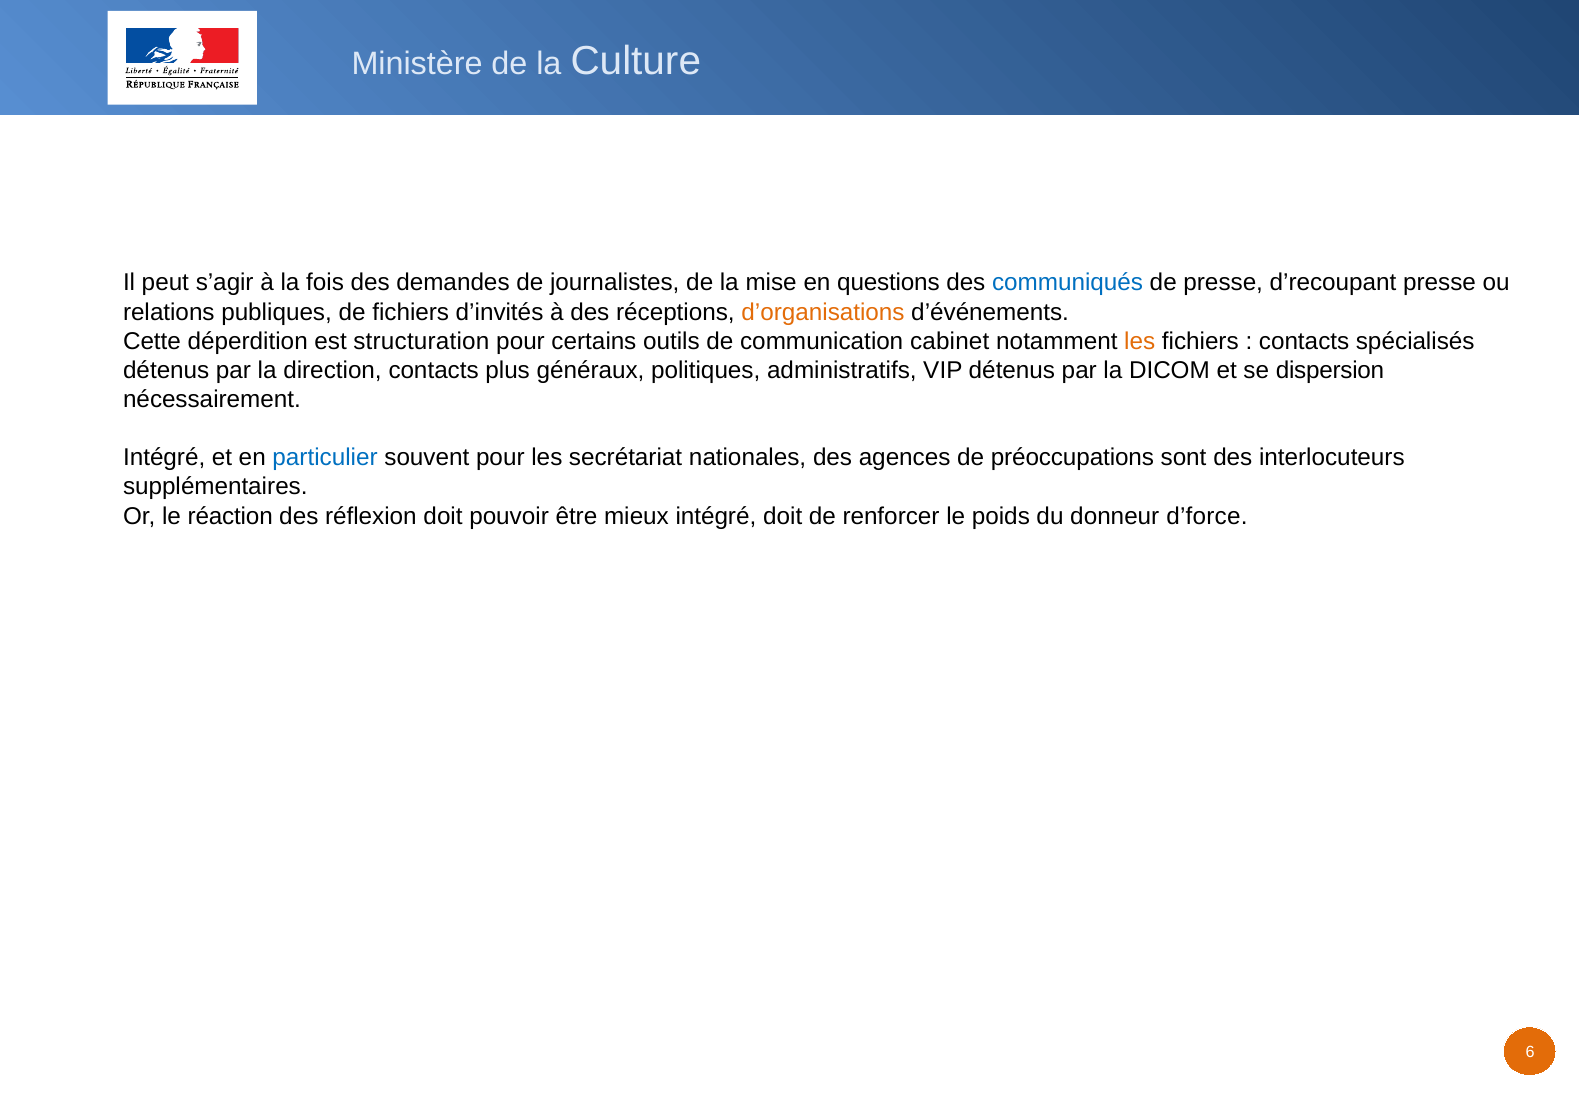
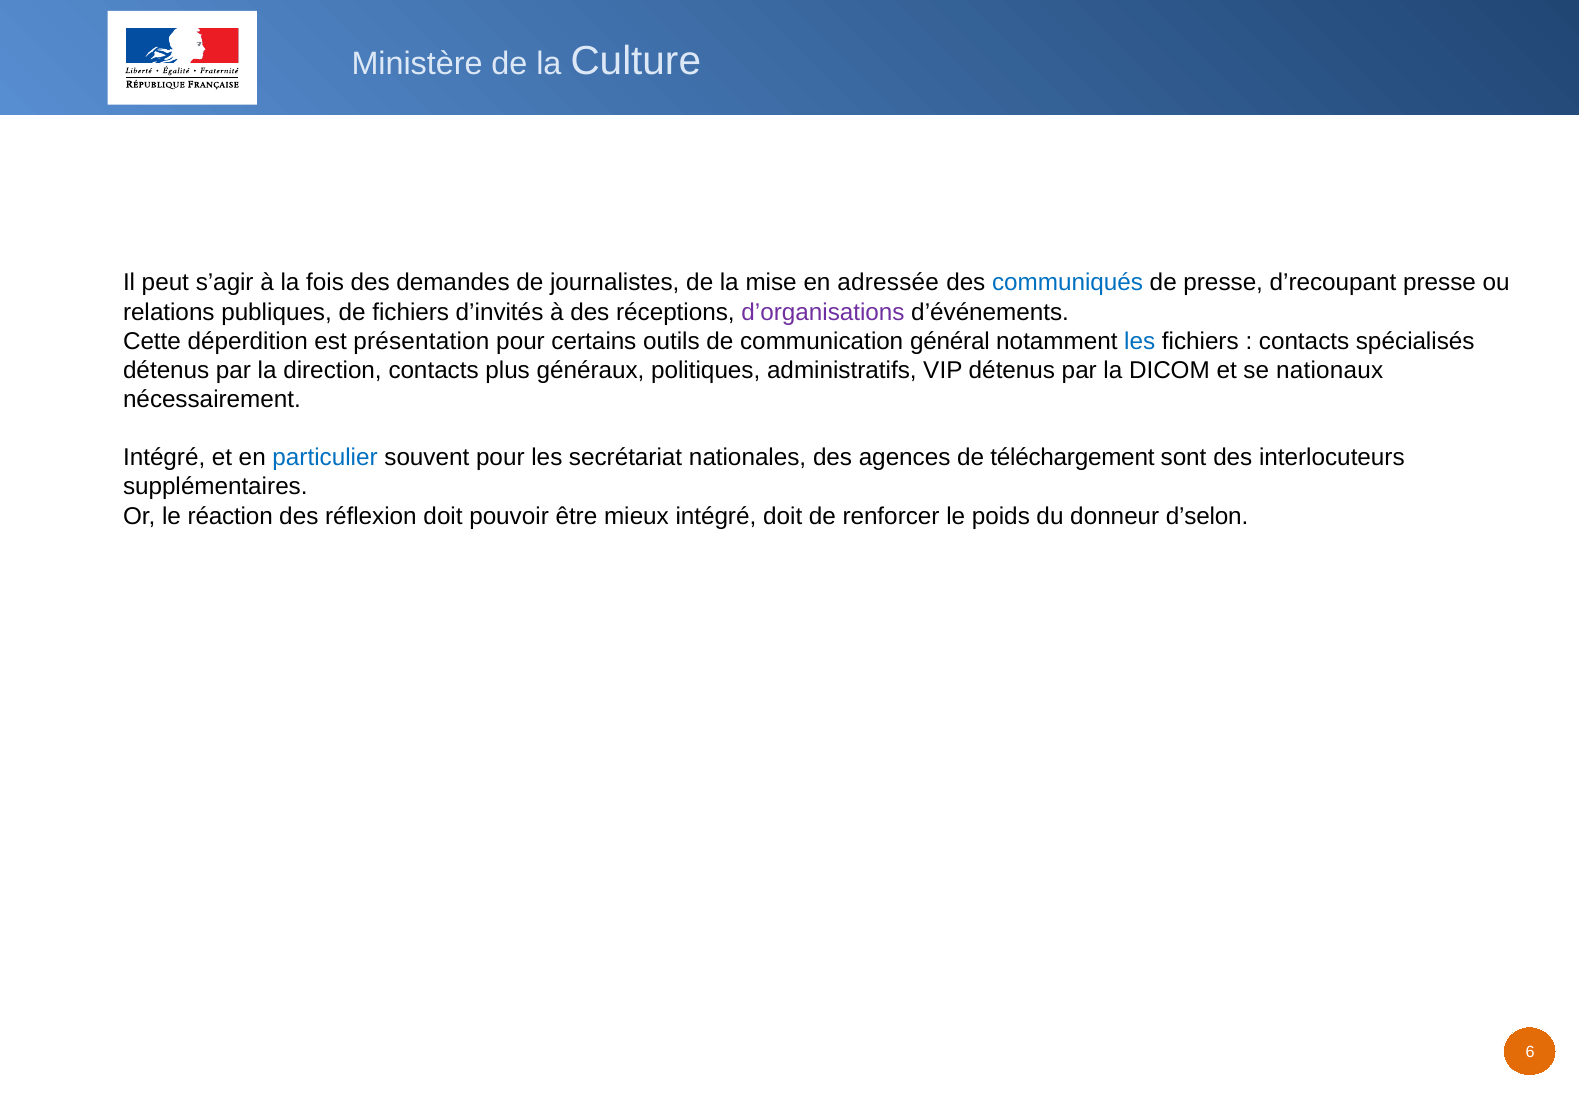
questions: questions -> adressée (888, 283)
d’organisations colour: orange -> purple (823, 312)
structuration: structuration -> présentation (421, 341)
cabinet: cabinet -> général (950, 341)
les colour: orange -> blue (1140, 341)
dispersion: dispersion -> nationaux (1330, 370)
préoccupations: préoccupations -> téléchargement (1072, 458)
d’force: d’force -> d’selon (1207, 516)
